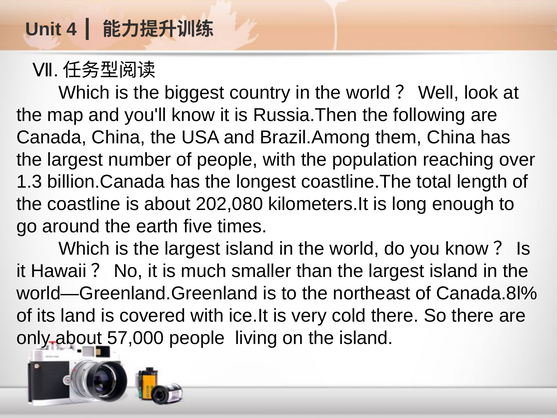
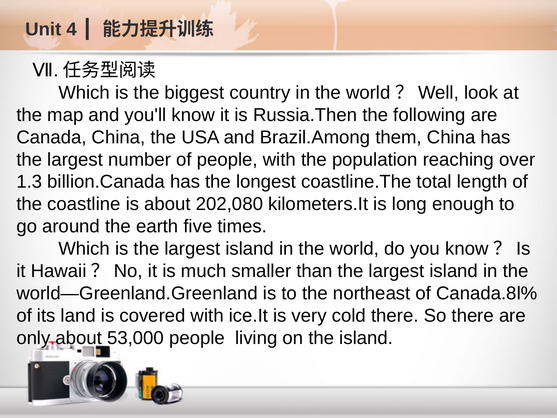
57,000: 57,000 -> 53,000 (136, 338)
